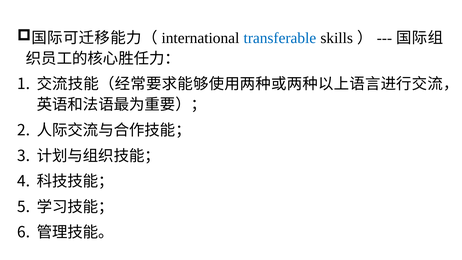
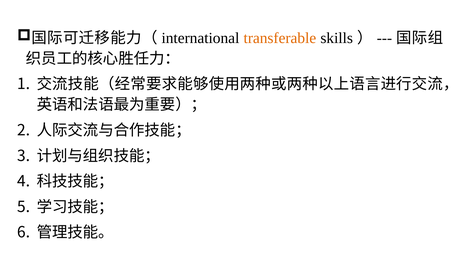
transferable colour: blue -> orange (280, 38)
